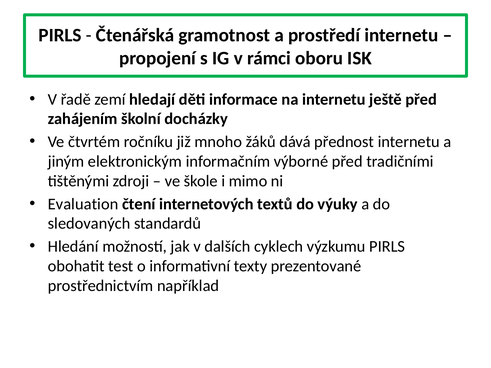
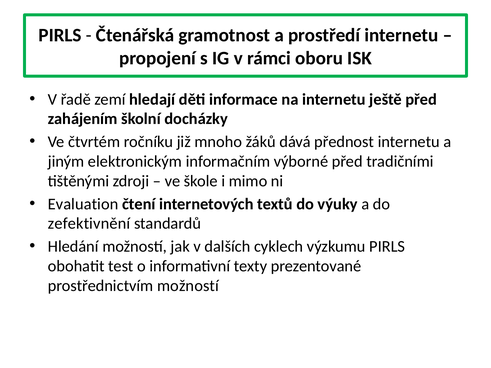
sledovaných: sledovaných -> zefektivnění (89, 224)
prostřednictvím například: například -> možností (188, 286)
